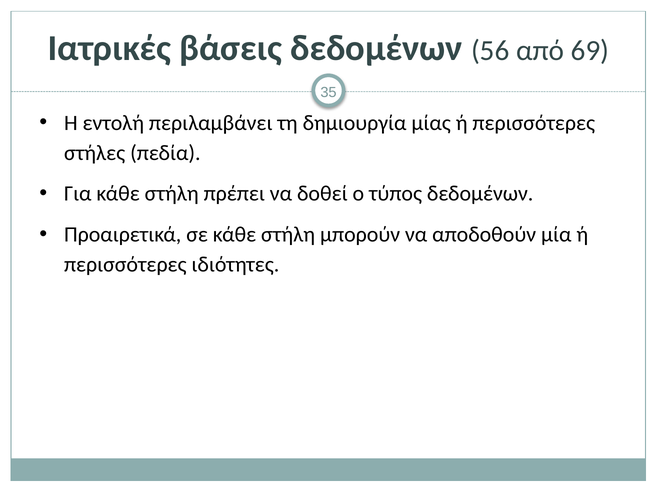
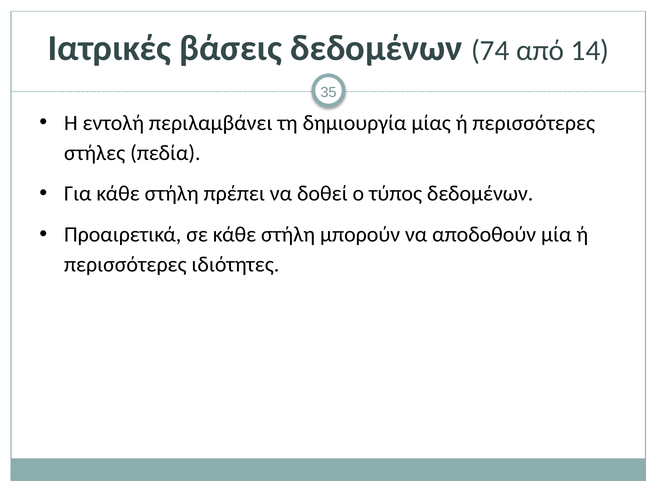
56: 56 -> 74 (490, 51)
69: 69 -> 14 (590, 51)
